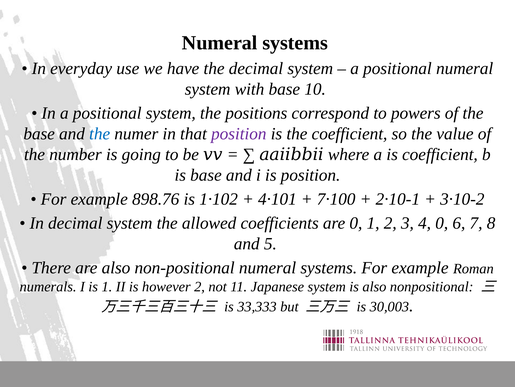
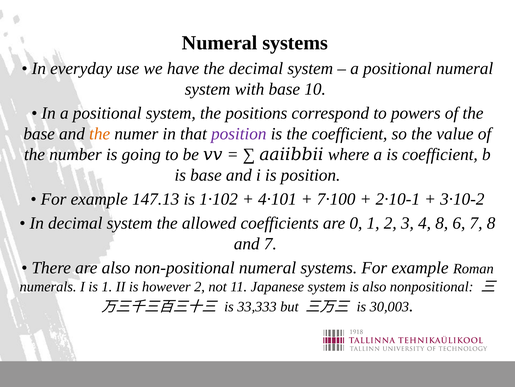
the colour: blue -> orange (100, 134)
898.76: 898.76 -> 147.13 (156, 199)
4 0: 0 -> 8 (442, 223)
and 5: 5 -> 7 (270, 243)
